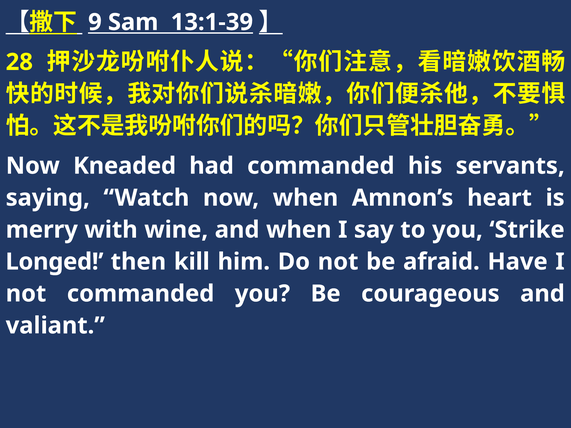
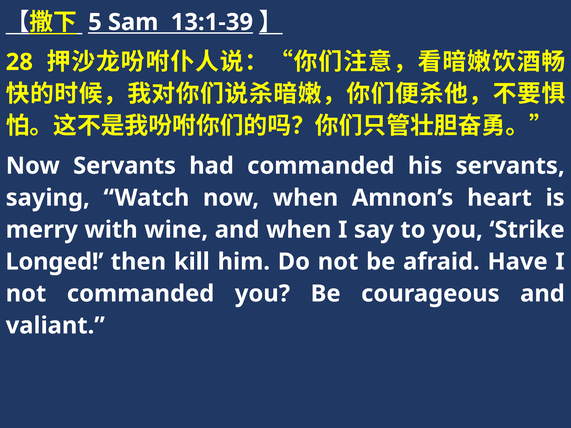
9: 9 -> 5 (95, 22)
Now Kneaded: Kneaded -> Servants (125, 166)
